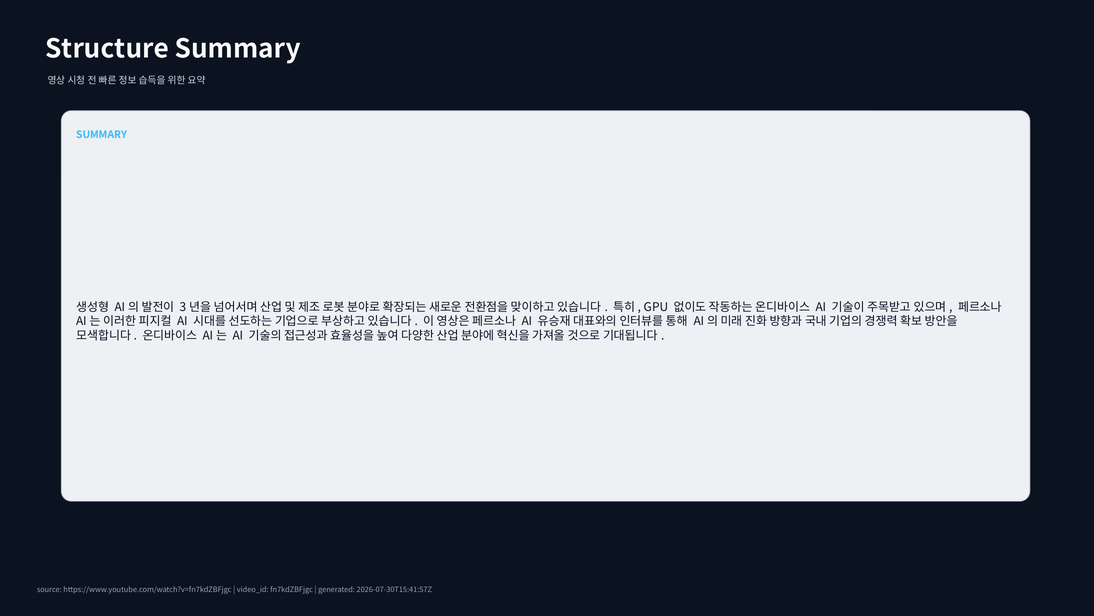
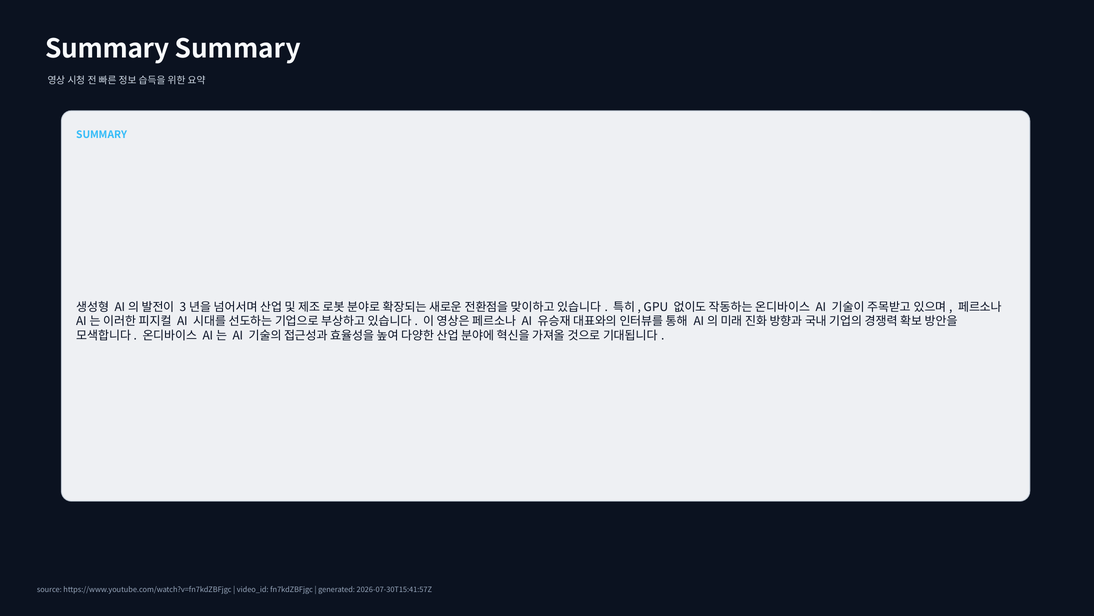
Structure: Structure -> Summary (107, 49)
